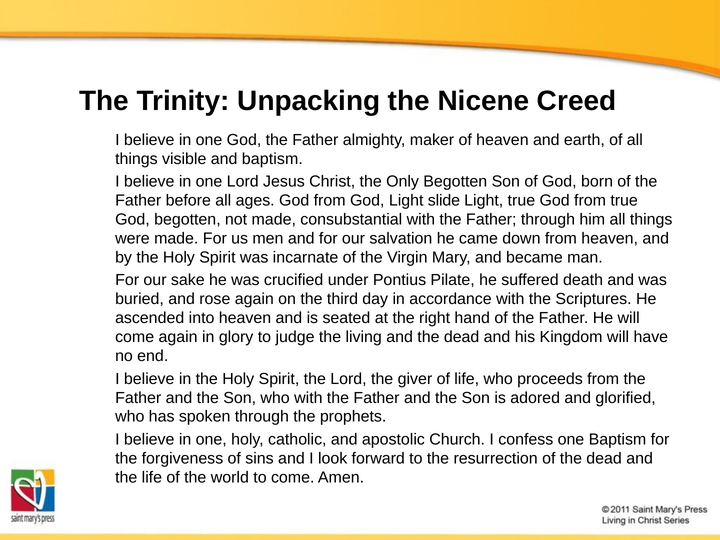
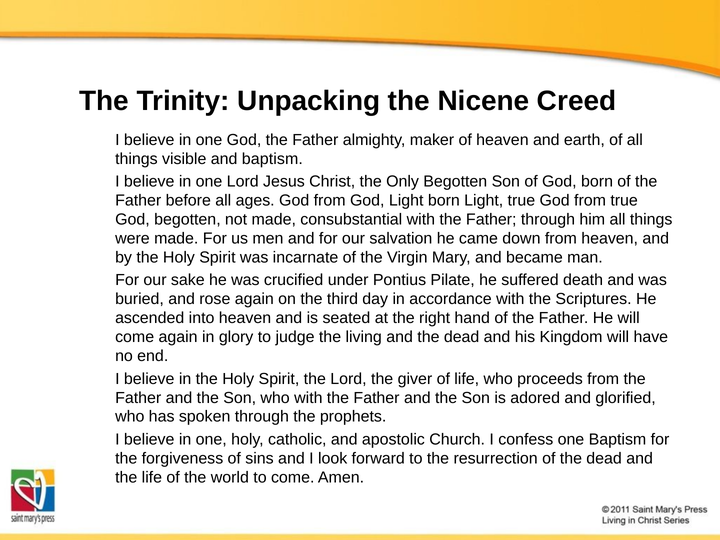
Light slide: slide -> born (444, 201)
